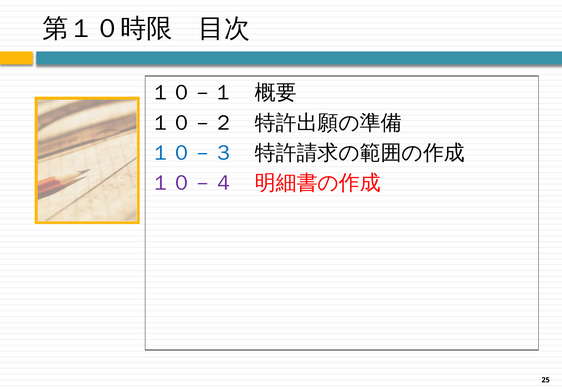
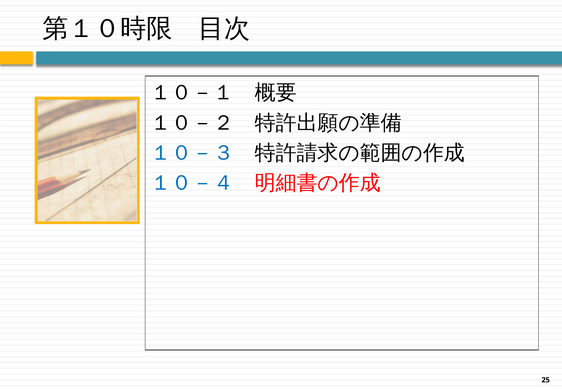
１０－４ colour: purple -> blue (192, 183)
